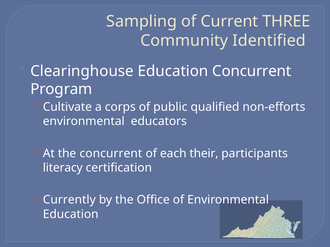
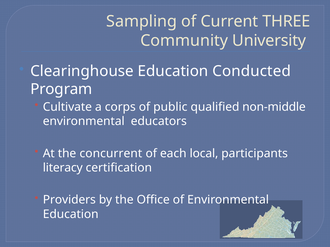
Identified: Identified -> University (269, 41)
Education Concurrent: Concurrent -> Conducted (252, 71)
non-efforts: non-efforts -> non-middle (274, 107)
their: their -> local (204, 154)
Currently: Currently -> Providers (69, 200)
